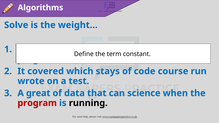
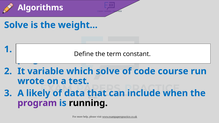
covered: covered -> variable (46, 71)
which stays: stays -> solve (108, 71)
great: great -> likely (38, 93)
science: science -> include (144, 93)
program colour: red -> purple (37, 103)
